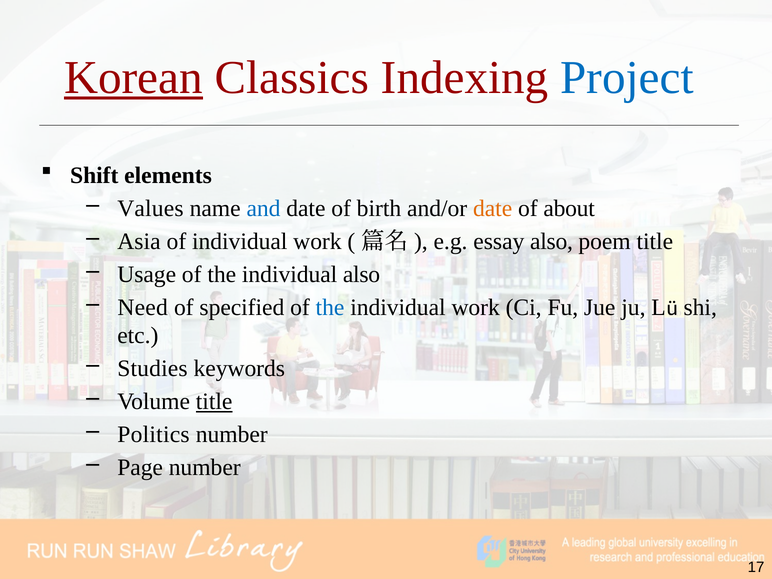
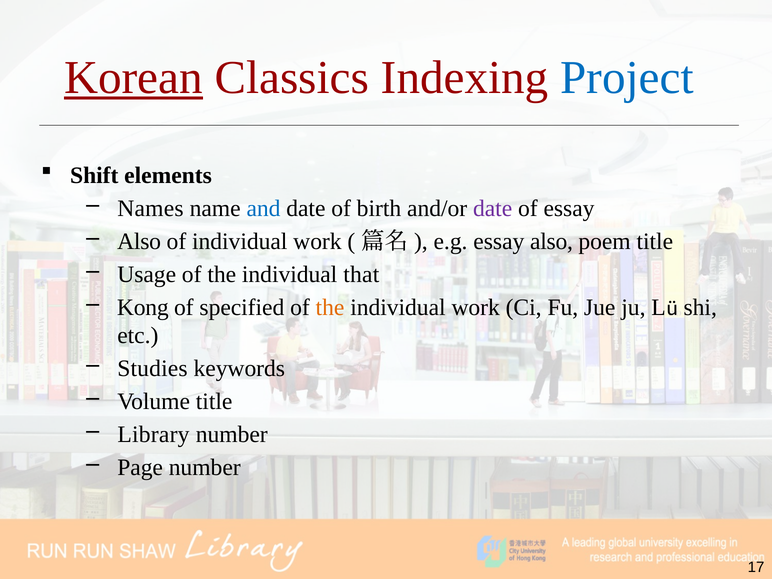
Values: Values -> Names (150, 208)
date colour: orange -> purple (493, 208)
of about: about -> essay (569, 208)
Asia: Asia -> Also (139, 241)
individual also: also -> that (361, 274)
Need: Need -> Kong (143, 307)
the colour: blue -> orange (330, 307)
title underline: present -> none (214, 401)
Politics: Politics -> Library (153, 434)
